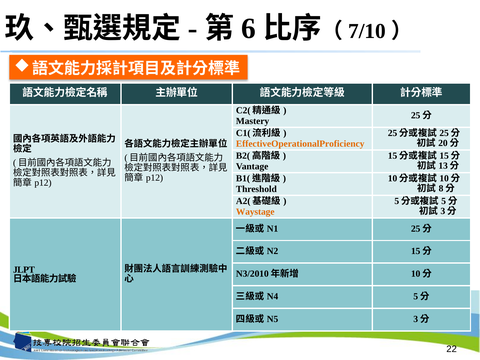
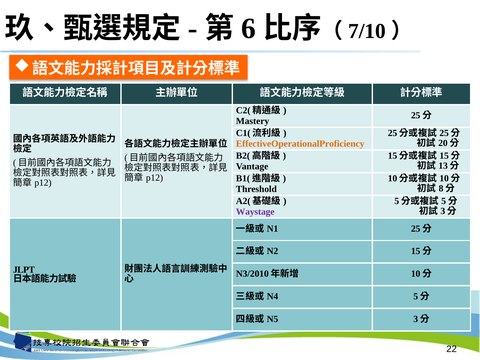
Waystage colour: orange -> purple (255, 212)
